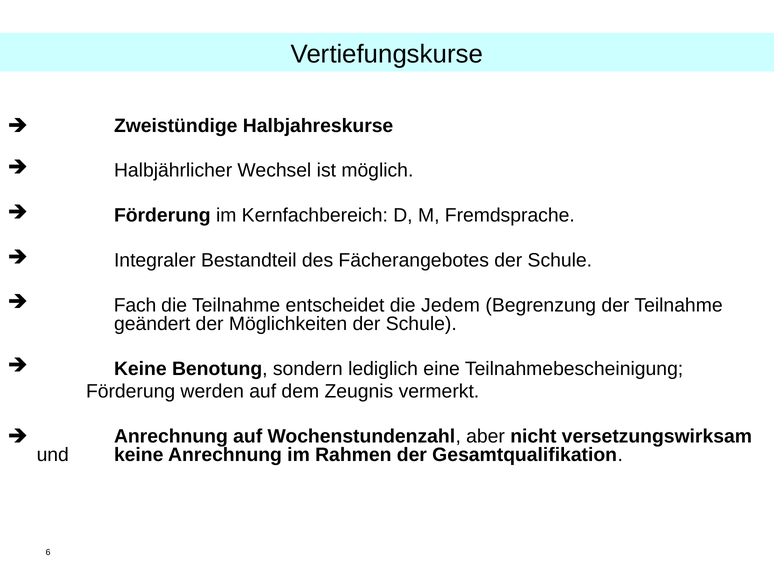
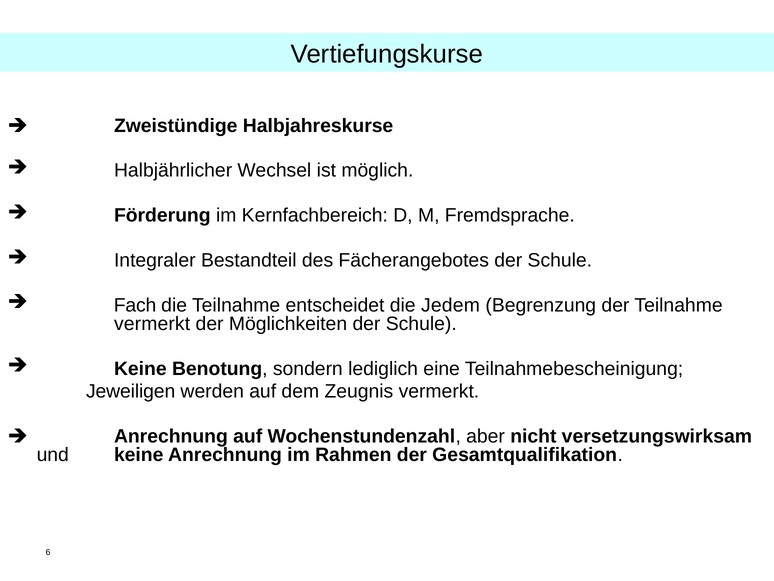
geändert: geändert -> vermerkt (152, 324)
Förderung: Förderung -> Jeweiligen (131, 391)
